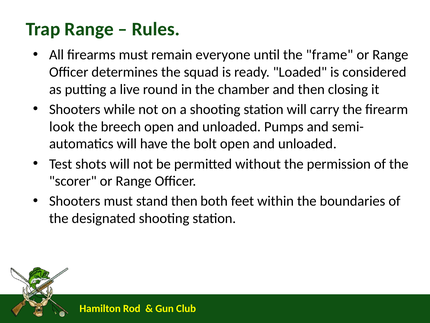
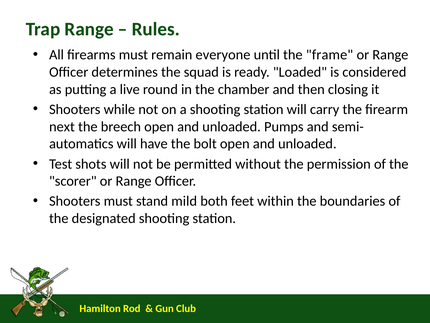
look: look -> next (62, 126)
stand then: then -> mild (184, 201)
